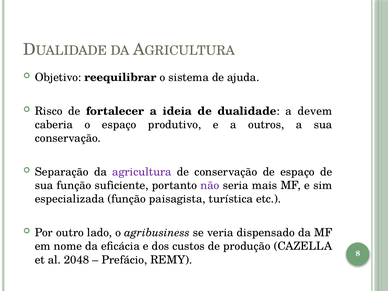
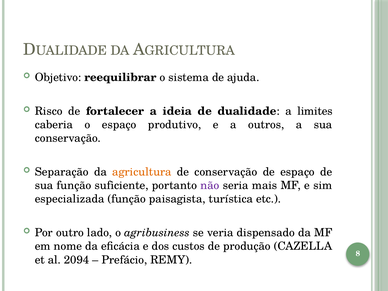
devem: devem -> limites (315, 111)
agricultura colour: purple -> orange (142, 172)
2048: 2048 -> 2094 (77, 260)
